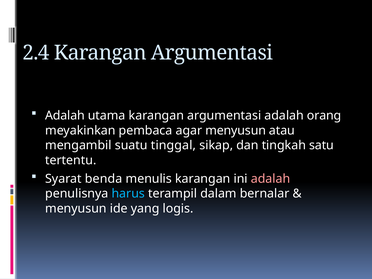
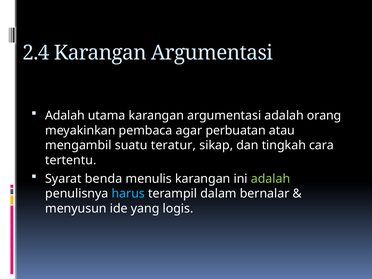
agar menyusun: menyusun -> perbuatan (236, 130)
tinggal: tinggal -> teratur (173, 145)
satu: satu -> cara (321, 145)
adalah colour: pink -> light green (271, 179)
